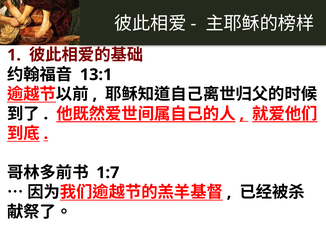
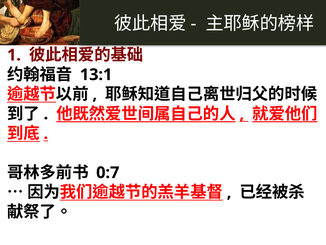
1:7: 1:7 -> 0:7 (108, 172)
